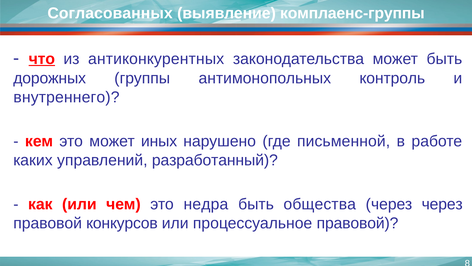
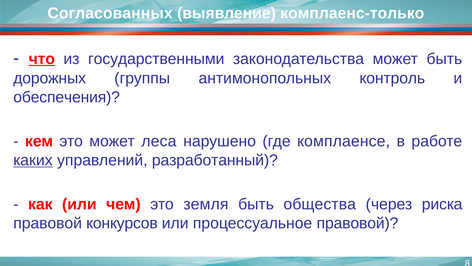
комплаенс-группы: комплаенс-группы -> комплаенс-только (352, 13)
антиконкурентных: антиконкурентных -> государственными (156, 59)
внутреннего: внутреннего -> обеспечения (67, 97)
иных: иных -> леса (159, 141)
письменной: письменной -> комплаенсе (344, 141)
каких underline: none -> present (33, 160)
недра: недра -> земля (206, 204)
через через: через -> риска (442, 204)
